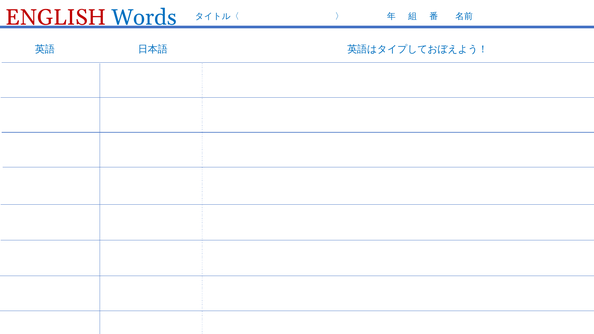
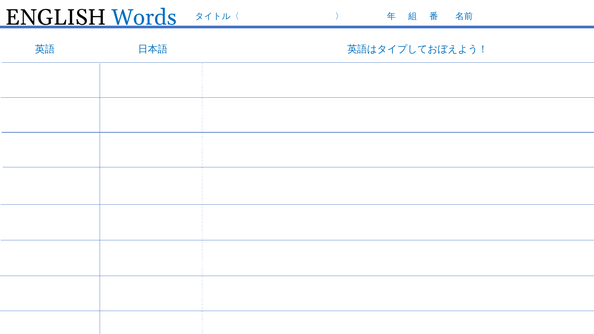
ENGLISH colour: red -> black (56, 18)
